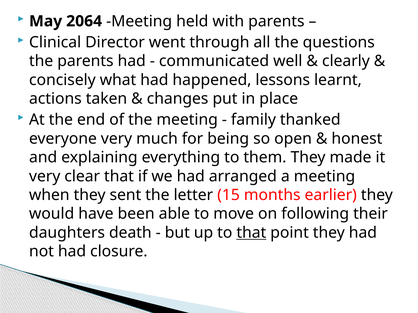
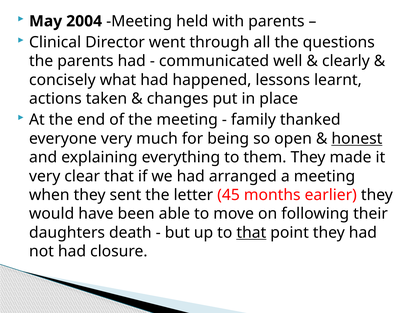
2064: 2064 -> 2004 (84, 21)
honest underline: none -> present (357, 139)
15: 15 -> 45 (229, 195)
